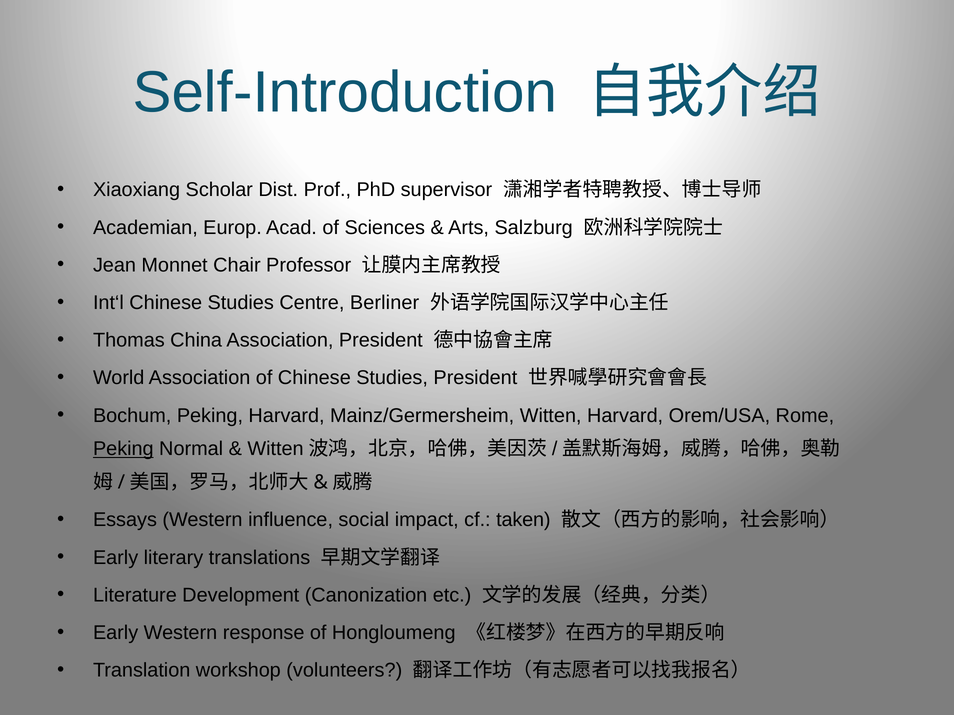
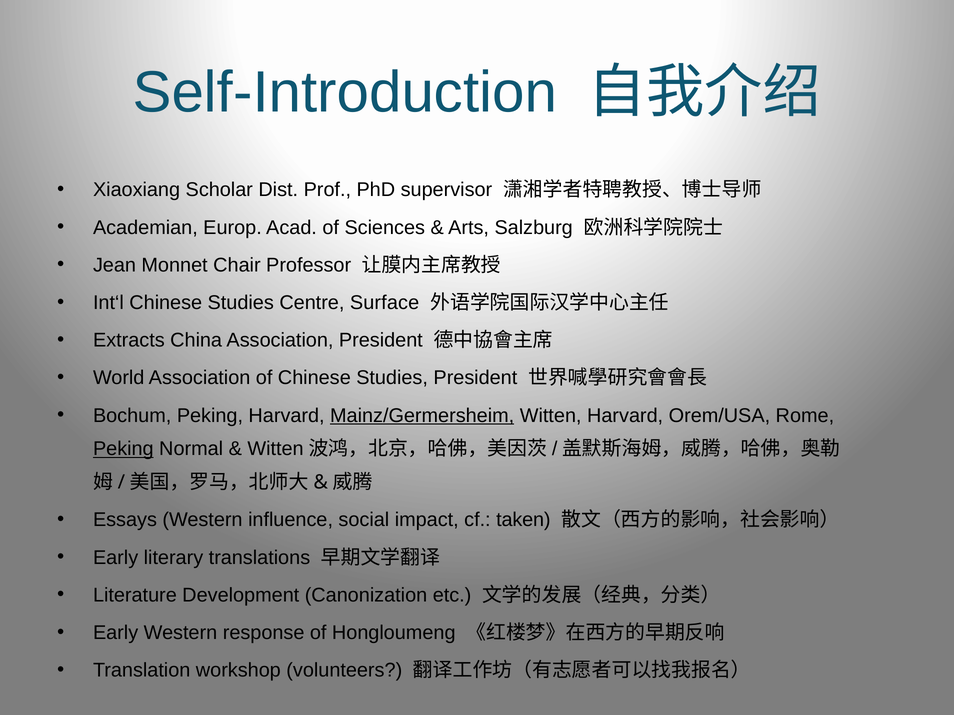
Berliner: Berliner -> Surface (385, 303)
Thomas: Thomas -> Extracts (129, 341)
Mainz/Germersheim underline: none -> present (422, 416)
